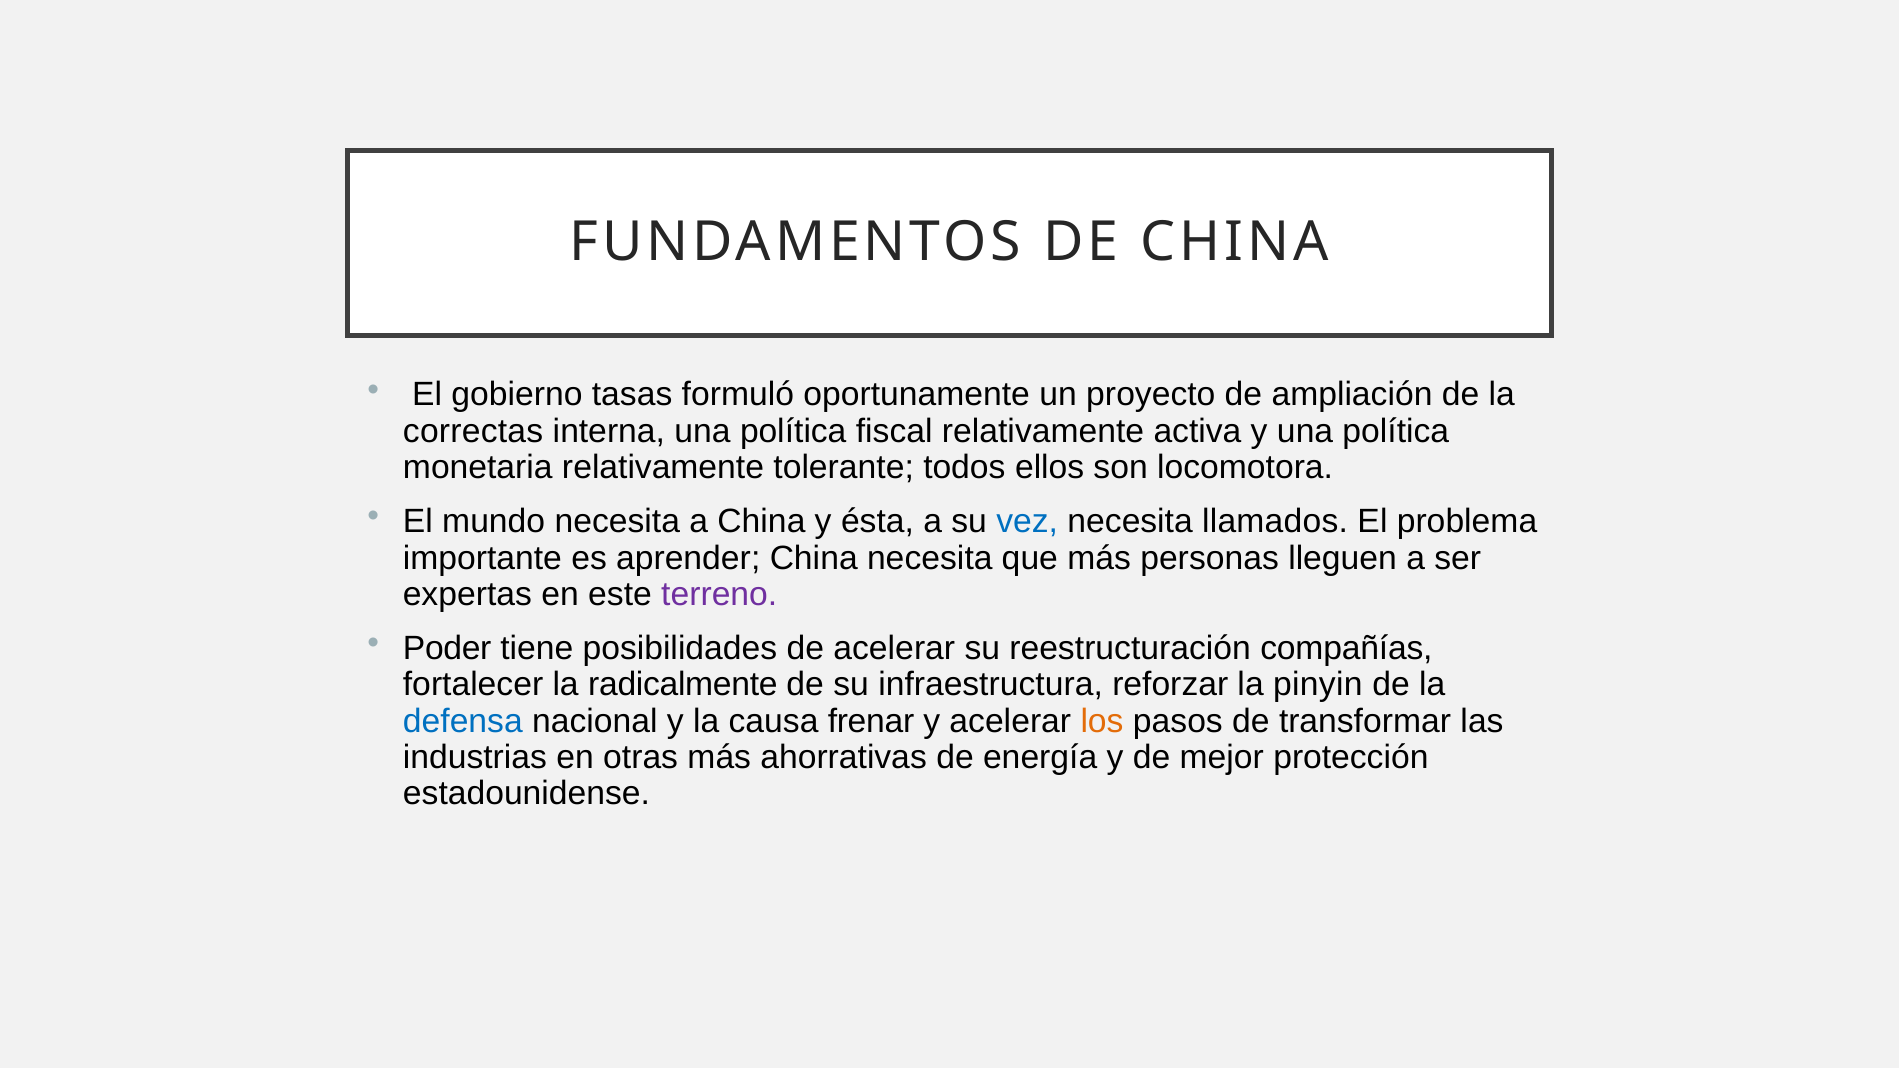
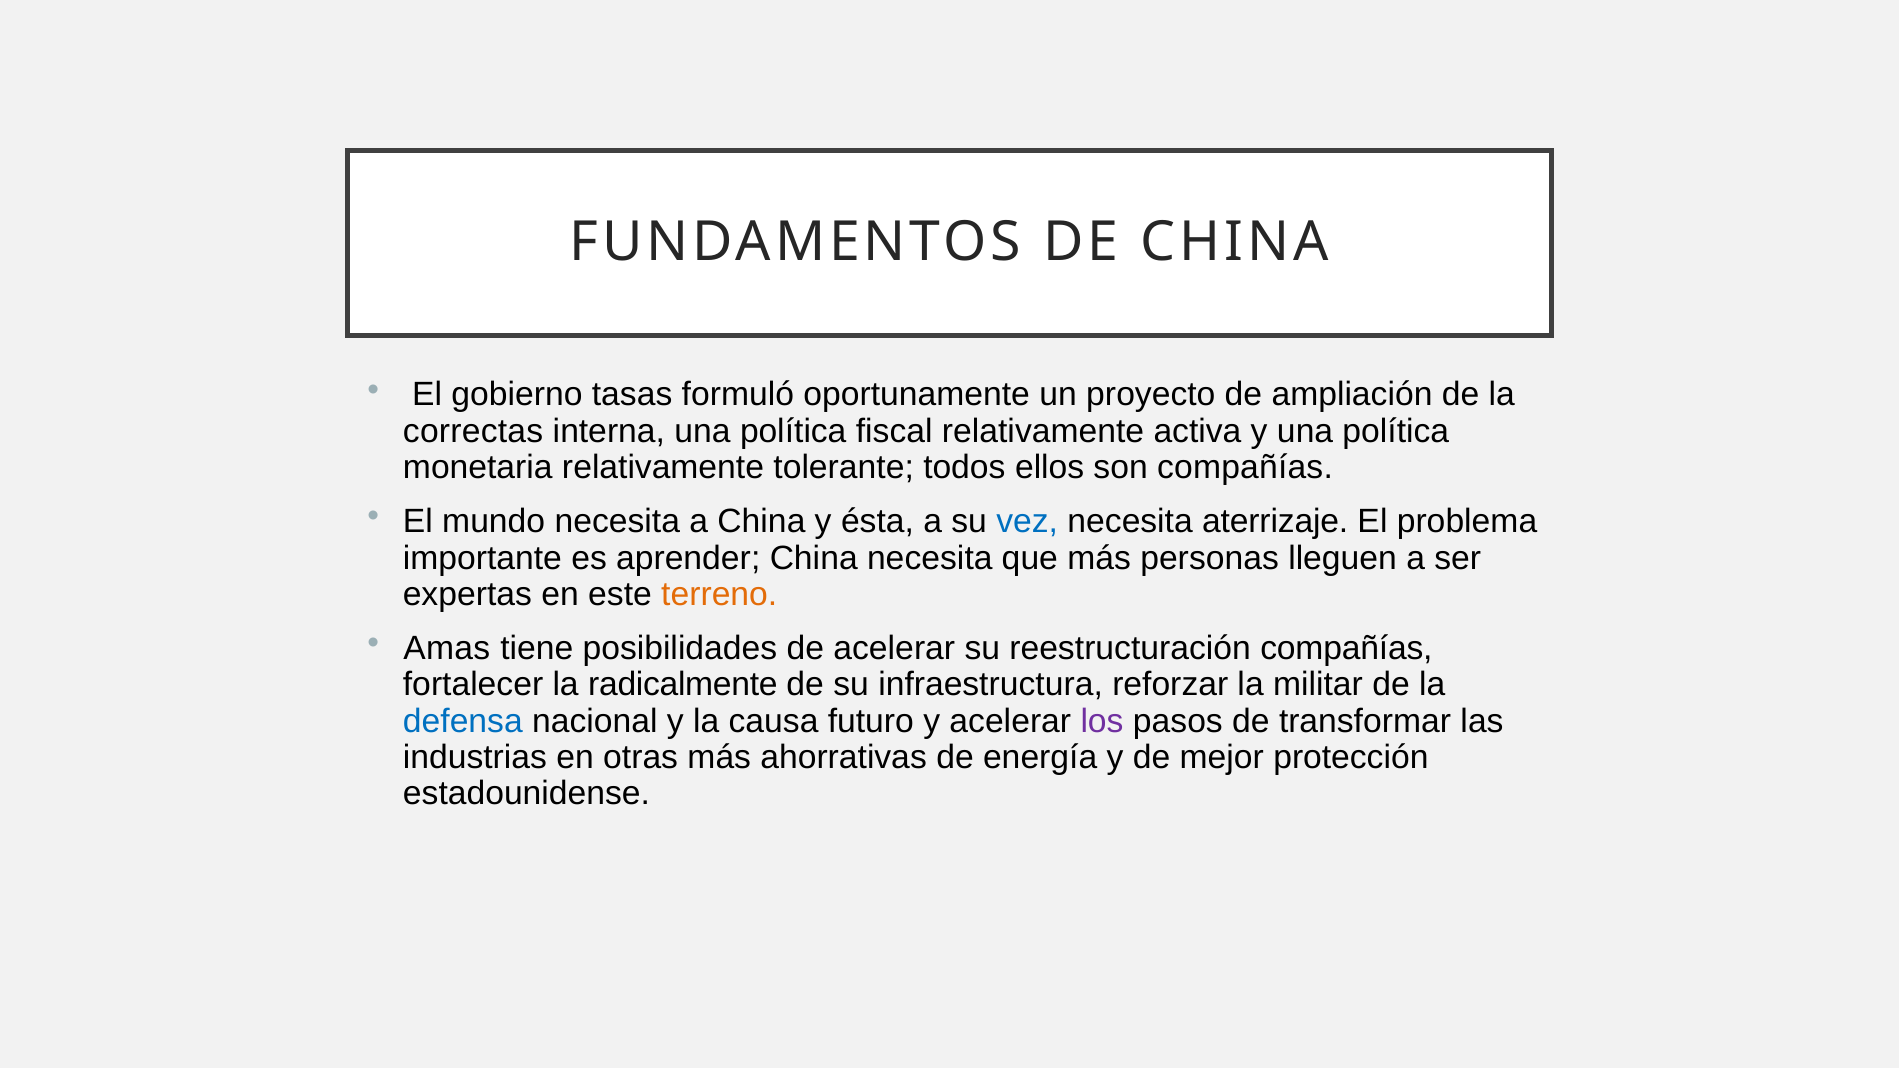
son locomotora: locomotora -> compañías (1245, 468)
llamados: llamados -> aterrizaje (1275, 522)
terreno colour: purple -> orange (719, 594)
Poder: Poder -> Amas (447, 648)
pinyin: pinyin -> militar (1318, 685)
frenar: frenar -> futuro (871, 721)
los colour: orange -> purple (1102, 721)
